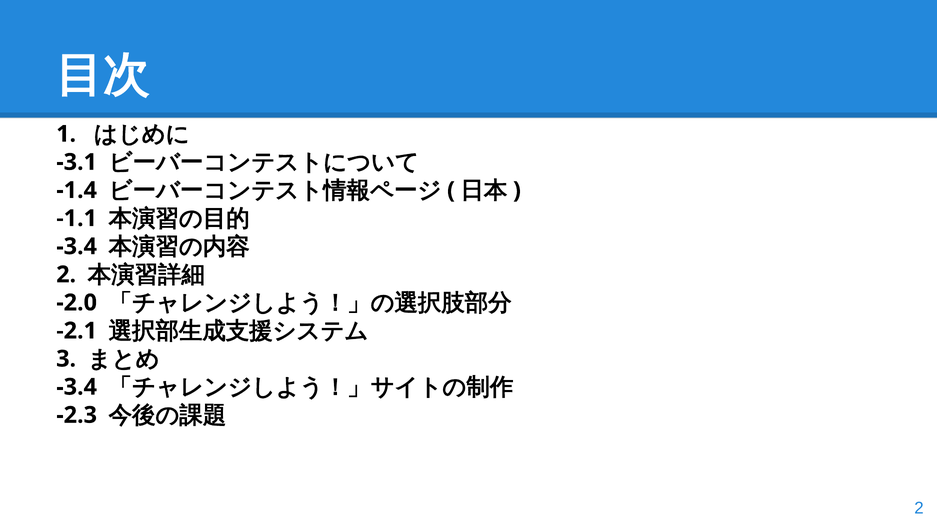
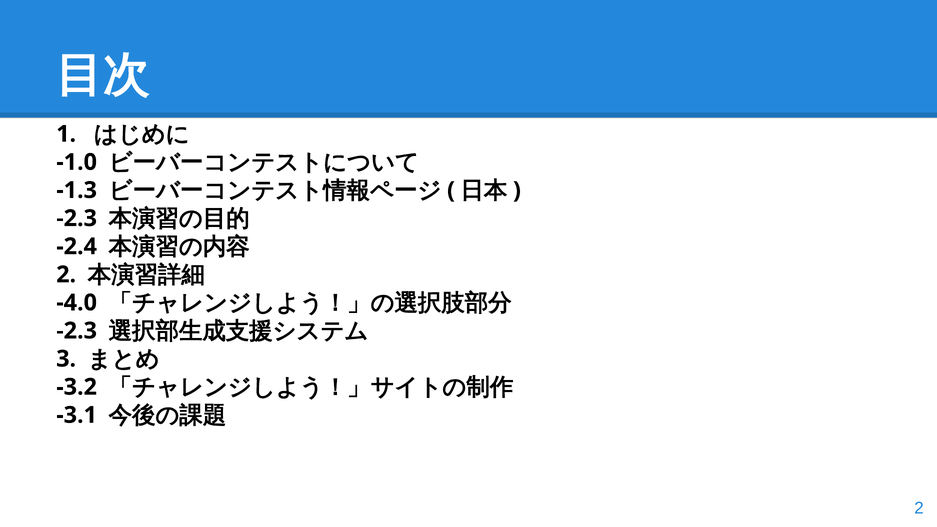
-3.1: -3.1 -> -1.0 (77, 162)
-1.4: -1.4 -> -1.3 (77, 190)
-1.1: -1.1 -> -2.3 (77, 218)
-3.4: -3.4 -> -2.4 (77, 246)
-2.0: -2.0 -> -4.0 (77, 303)
-2.1: -2.1 -> -2.3 (77, 331)
-3.4: -3.4 -> -3.2 (77, 387)
-2.3: -2.3 -> -3.1 (77, 415)
